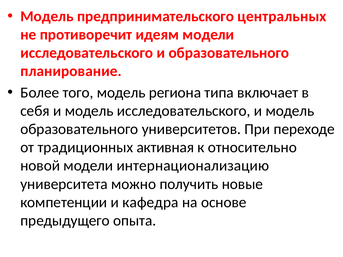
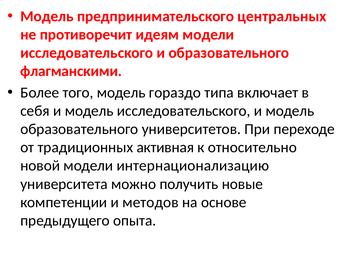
планирование: планирование -> флагманскими (71, 71)
региона: региона -> гораздо (175, 93)
кафедра: кафедра -> методов (150, 202)
